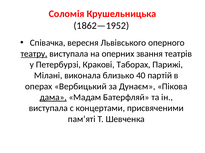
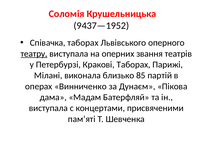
1862—1952: 1862—1952 -> 9437—1952 (101, 26)
Співачка вересня: вересня -> таборах (83, 43)
40: 40 -> 85 (141, 76)
Вербицький: Вербицький -> Винниченко (80, 87)
дама underline: present -> none (53, 98)
